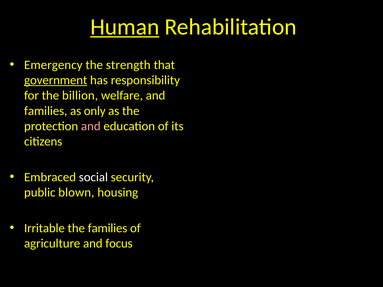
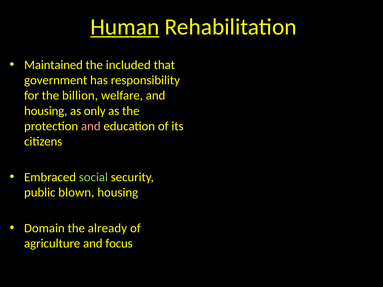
Emergency: Emergency -> Maintained (53, 65)
strength: strength -> included (128, 65)
government underline: present -> none (56, 80)
families: families -> housing (46, 111)
social colour: white -> light green (93, 177)
Irritable: Irritable -> Domain (44, 228)
the families: families -> already (107, 228)
